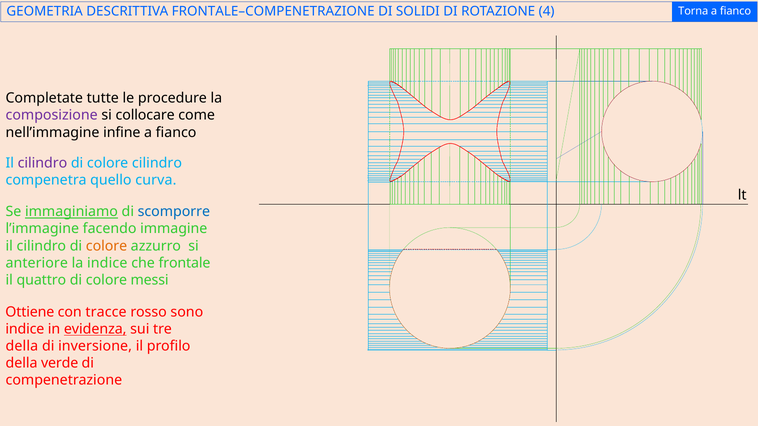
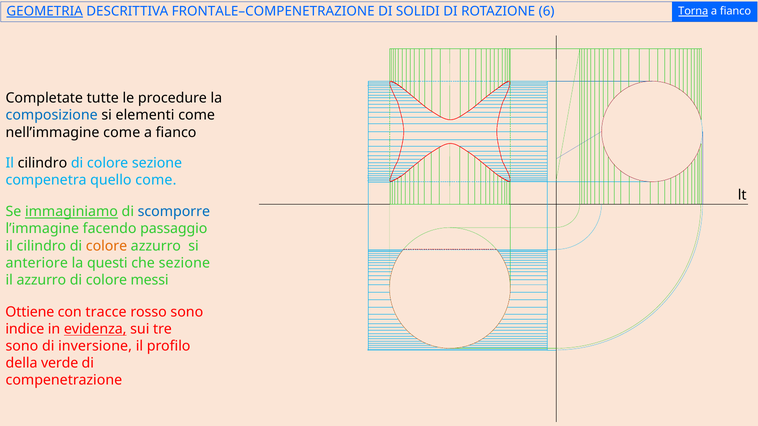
GEOMETRIA underline: none -> present (45, 11)
4: 4 -> 6 (547, 11)
Torna underline: none -> present (693, 11)
composizione colour: purple -> blue (52, 115)
collocare: collocare -> elementi (145, 115)
nell’immagine infine: infine -> come (122, 132)
cilindro colour: purple -> black (42, 163)
colore cilindro: cilindro -> sezione (157, 163)
quello curva: curva -> come (156, 180)
immagine: immagine -> passaggio (174, 229)
la indice: indice -> questi (107, 263)
che frontale: frontale -> sezione (184, 263)
il quattro: quattro -> azzurro (41, 280)
della: della -> sono (22, 346)
